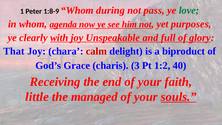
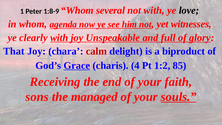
during: during -> several (111, 10)
not pass: pass -> with (154, 10)
love colour: green -> black (189, 10)
purposes: purposes -> witnesses (191, 24)
Grace underline: none -> present (77, 65)
3: 3 -> 4 (135, 65)
40: 40 -> 85 (180, 65)
little: little -> sons (37, 97)
